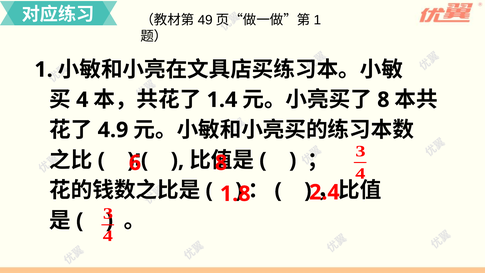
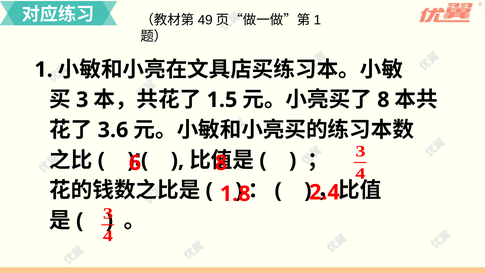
4: 4 -> 3 (82, 100)
1.4: 1.4 -> 1.5 (222, 100)
4.9: 4.9 -> 3.6 (113, 130)
